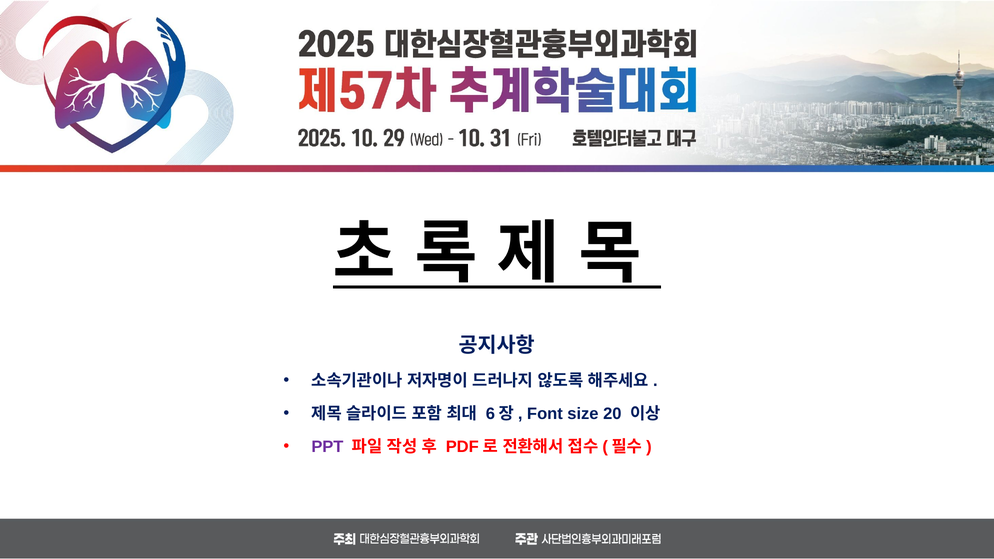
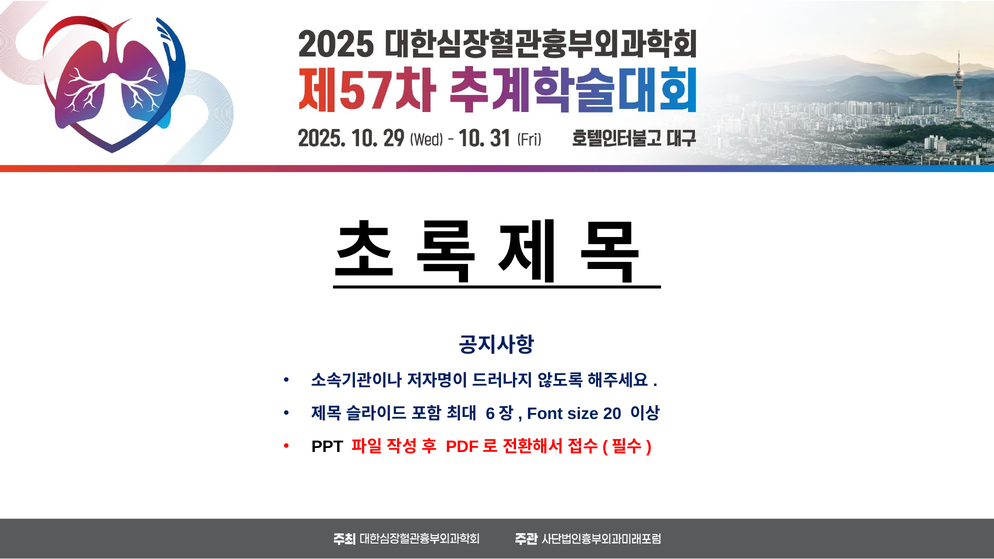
PPT colour: purple -> black (327, 447)
